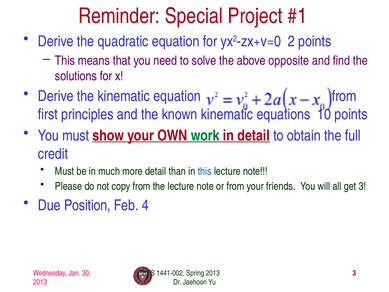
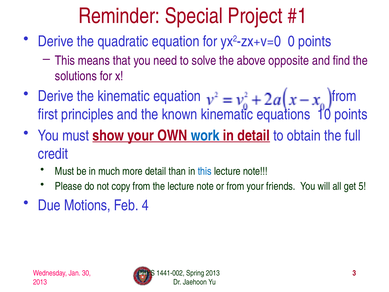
2: 2 -> 0 (291, 41)
work colour: green -> blue (205, 136)
get 3: 3 -> 5 (362, 186)
Position: Position -> Motions (87, 205)
